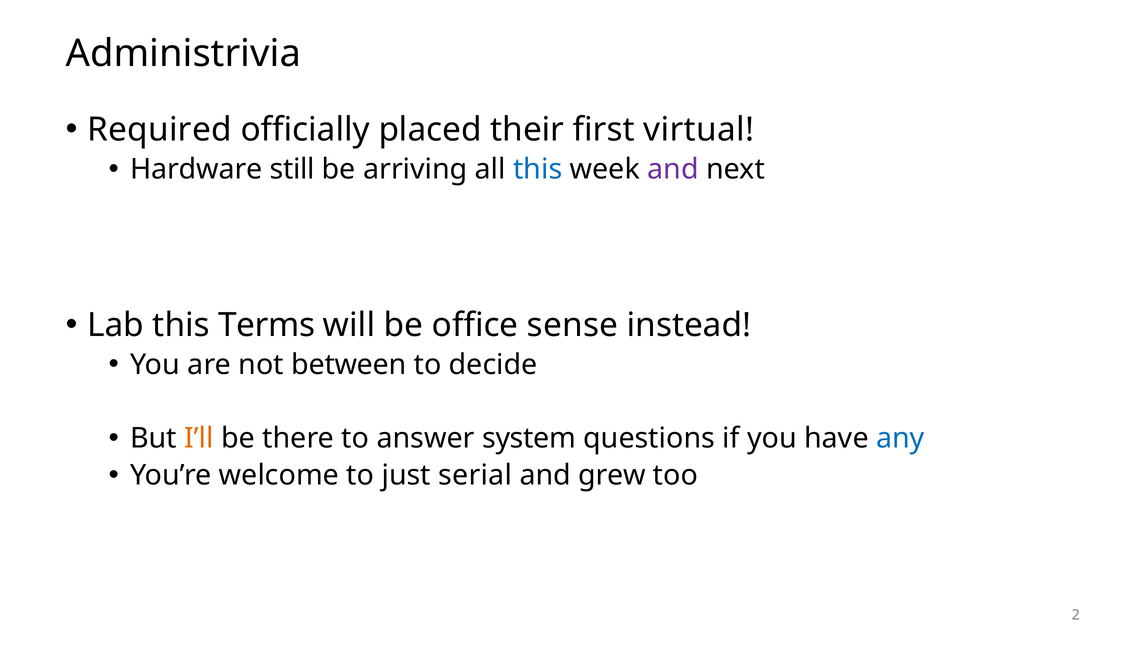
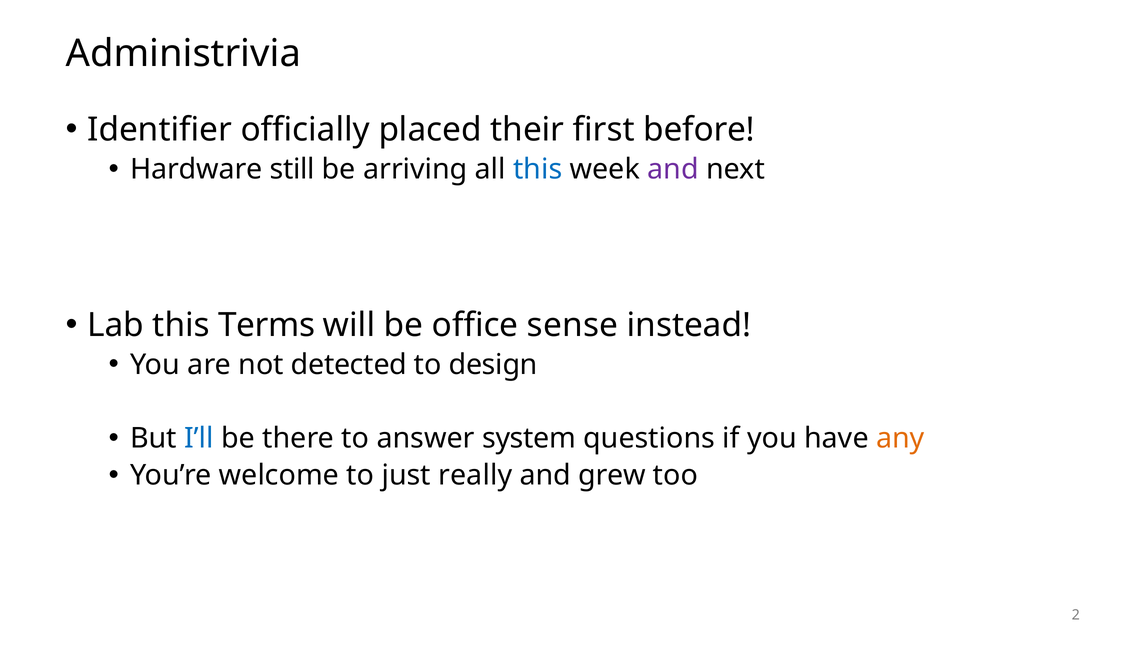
Required: Required -> Identifier (160, 130)
virtual: virtual -> before (699, 130)
between: between -> detected (349, 364)
decide: decide -> design (493, 364)
I’ll colour: orange -> blue (199, 438)
any colour: blue -> orange (900, 438)
serial: serial -> really (475, 475)
